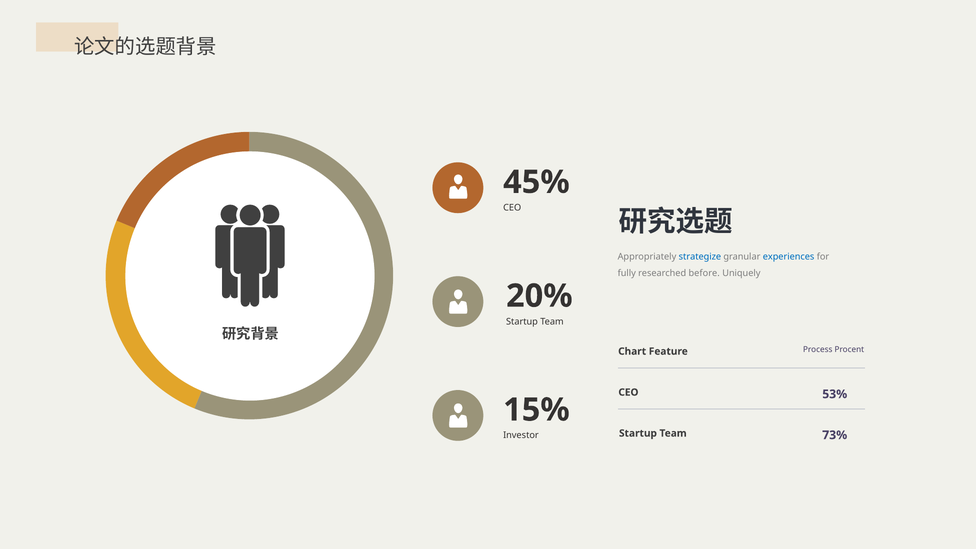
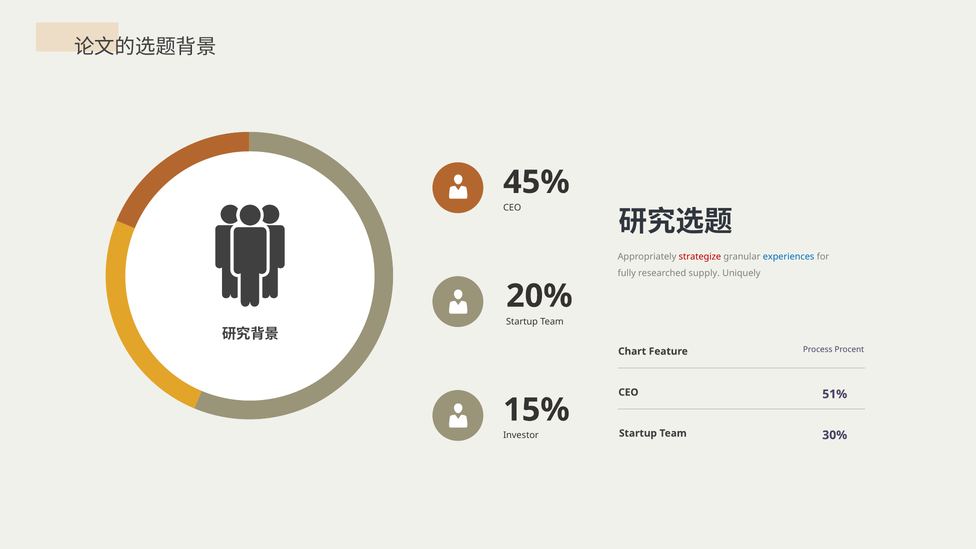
strategize colour: blue -> red (700, 257)
before: before -> supply (704, 273)
53%: 53% -> 51% (835, 394)
73%: 73% -> 30% (835, 435)
